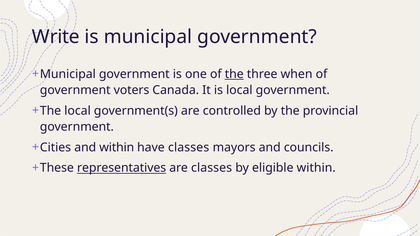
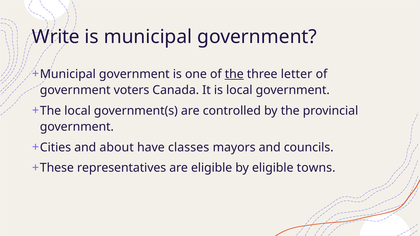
when: when -> letter (297, 74)
and within: within -> about (117, 148)
representatives underline: present -> none (122, 168)
are classes: classes -> eligible (212, 168)
eligible within: within -> towns (316, 168)
